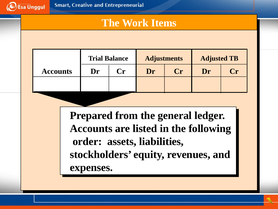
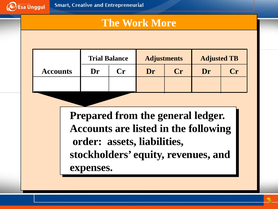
Items: Items -> More (164, 23)
